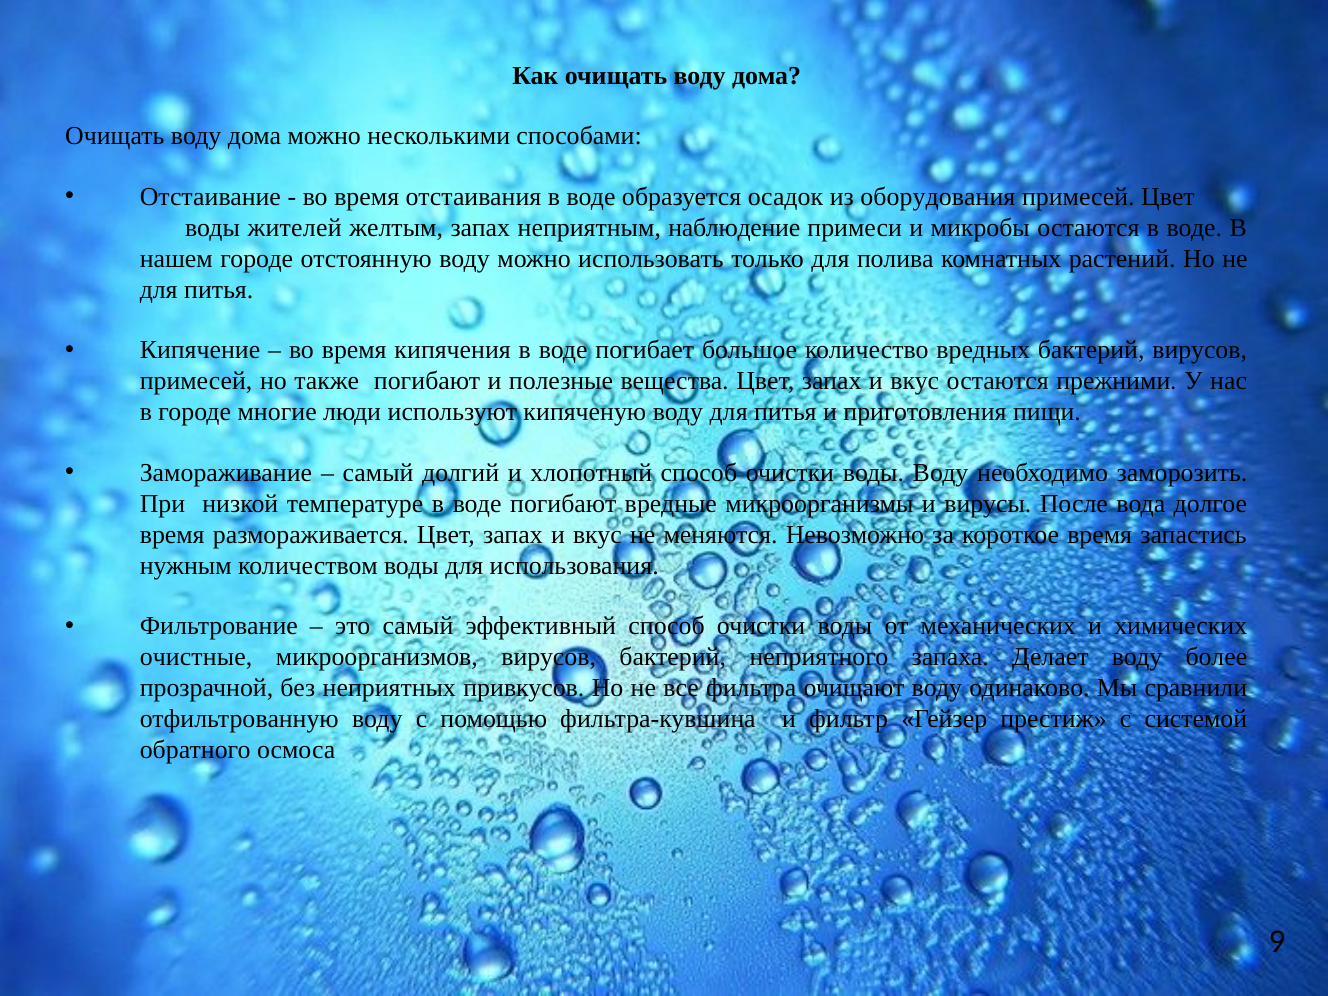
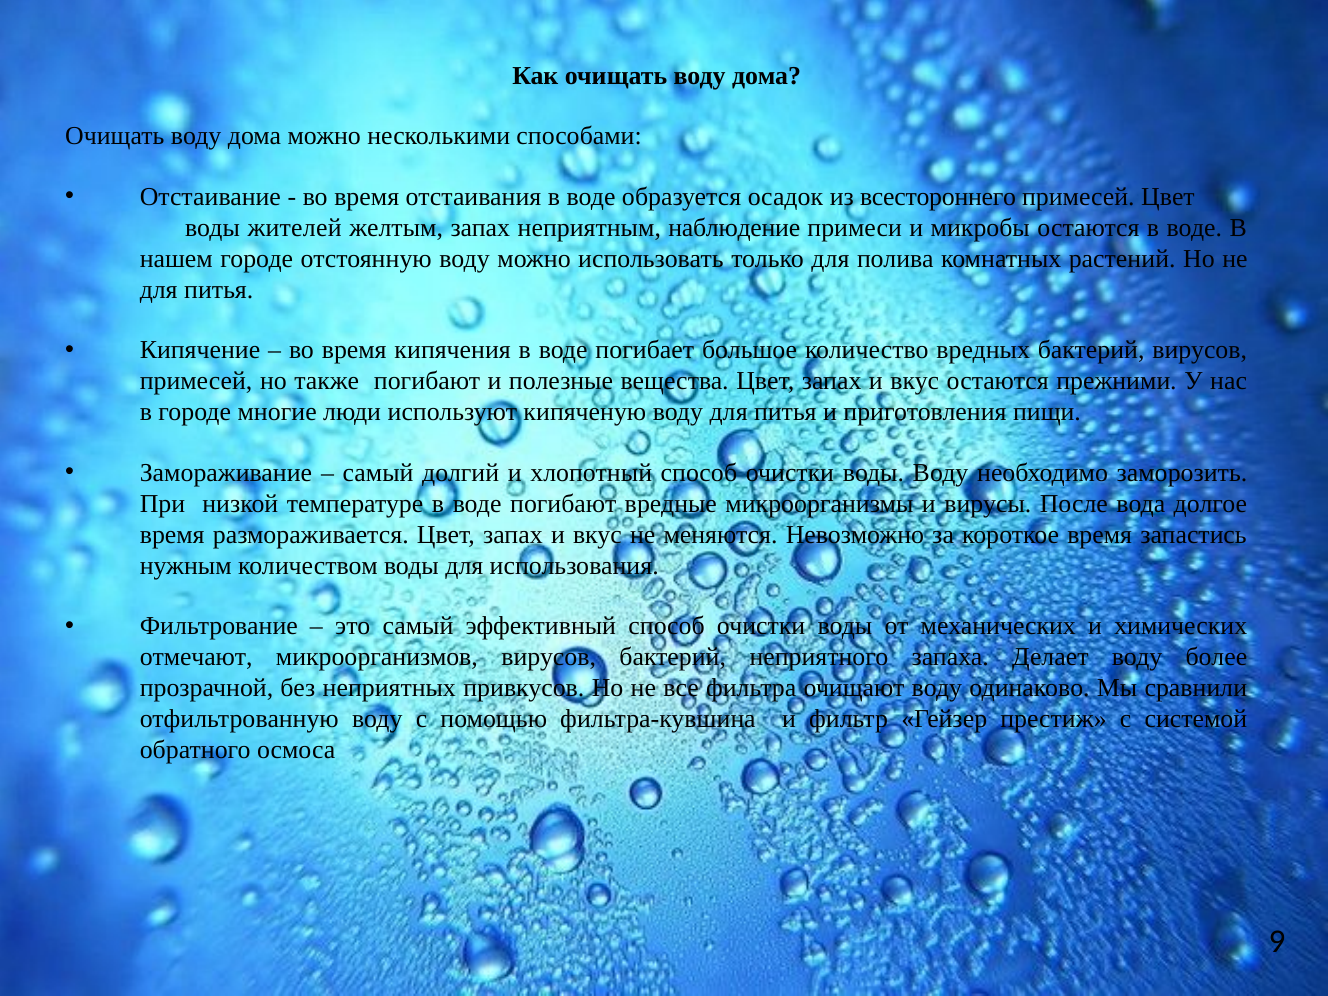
оборудования: оборудования -> всестороннего (938, 197)
очистные: очистные -> отмечают (196, 657)
